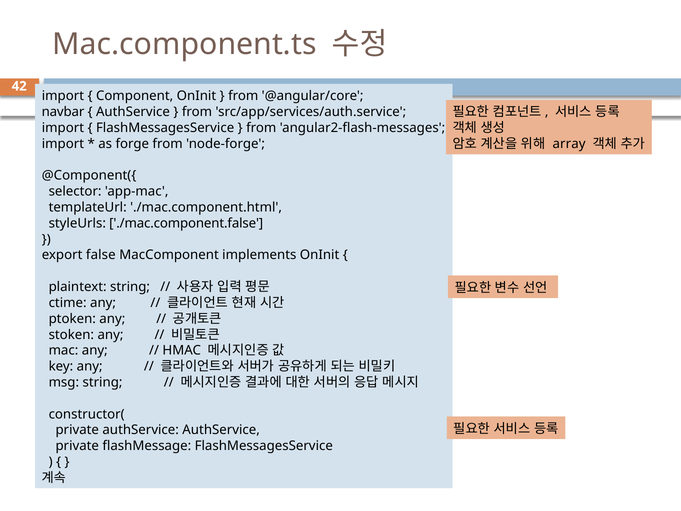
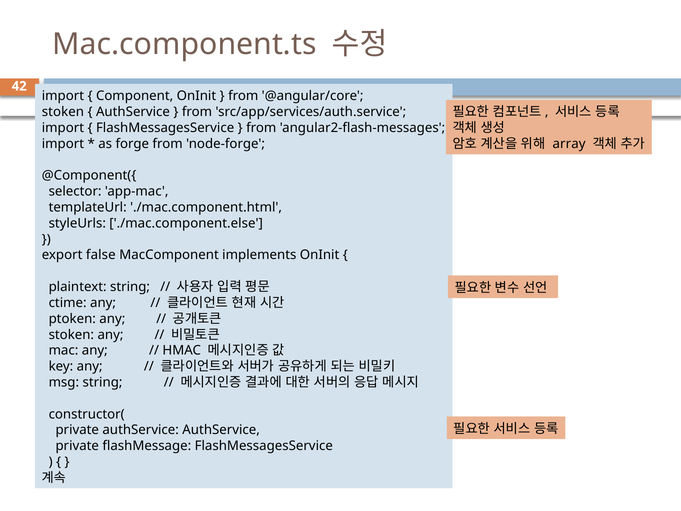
navbar: navbar -> stoken (63, 112)
./mac.component.false: ./mac.component.false -> ./mac.component.else (186, 223)
